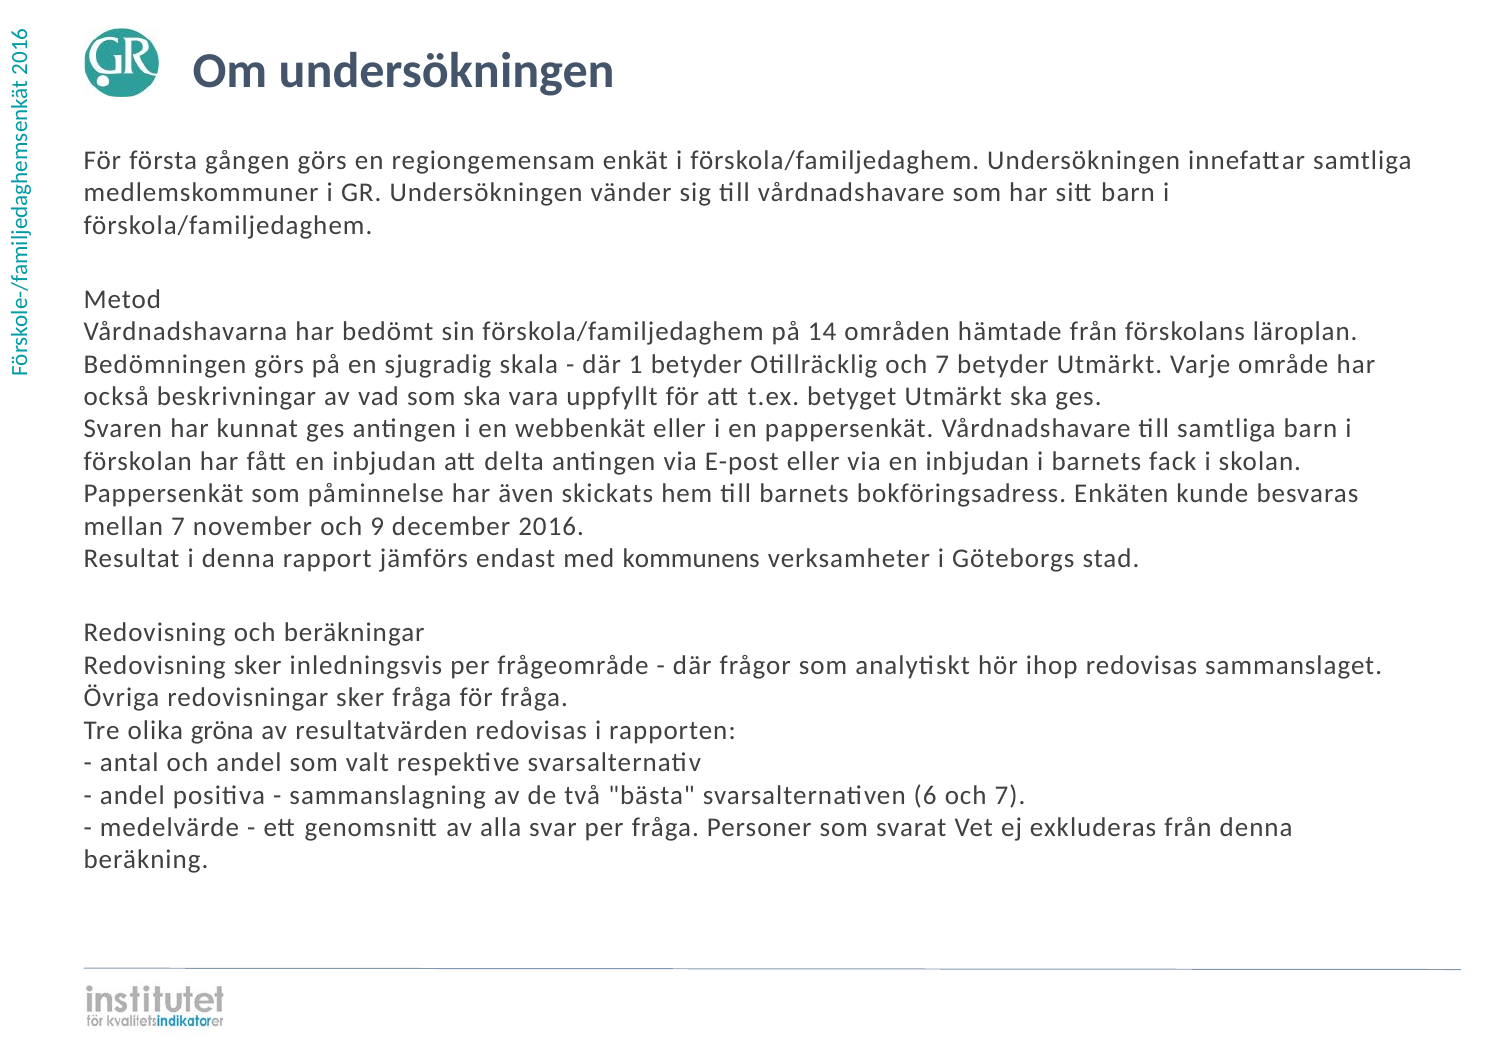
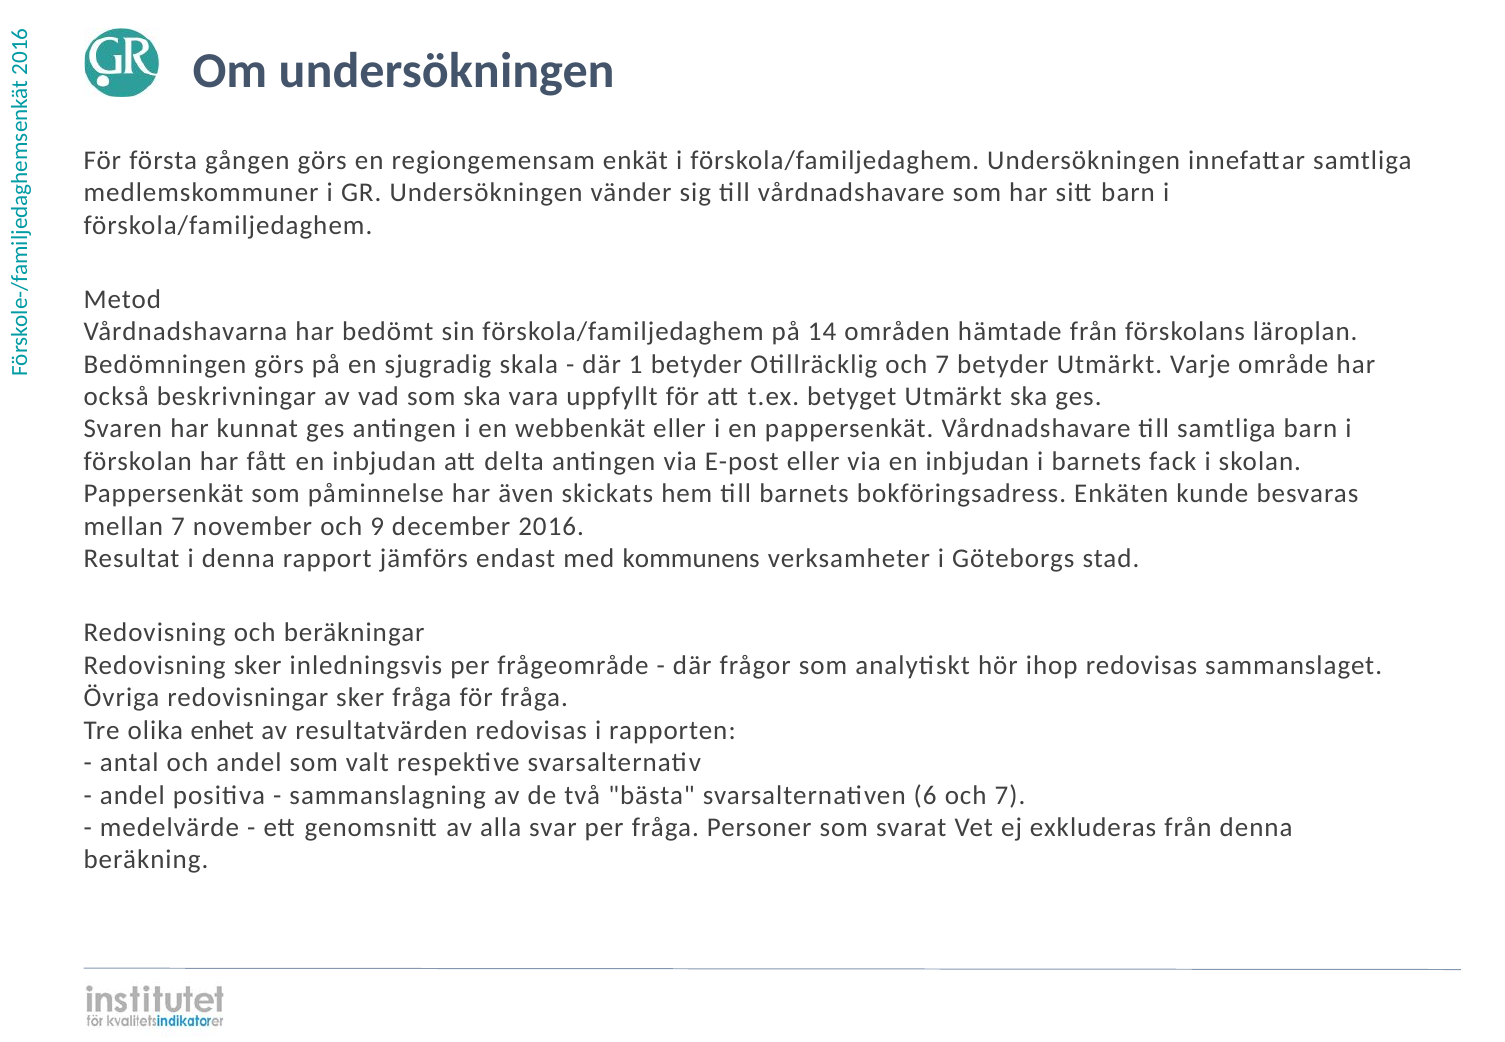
gröna: gröna -> enhet (222, 730)
